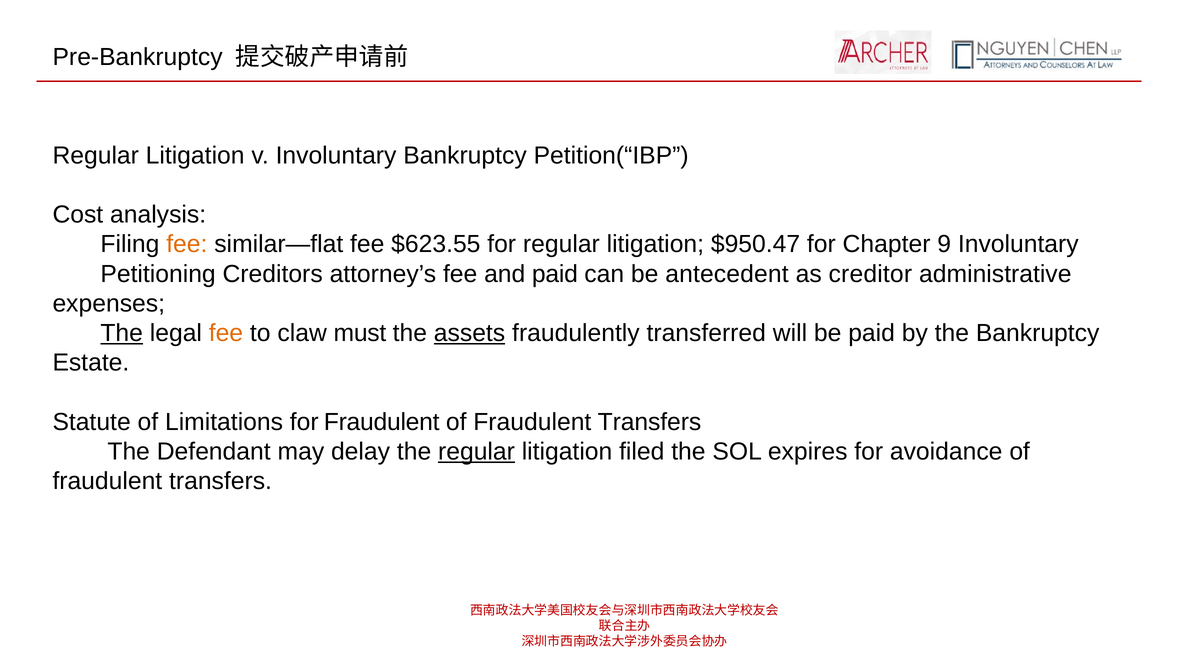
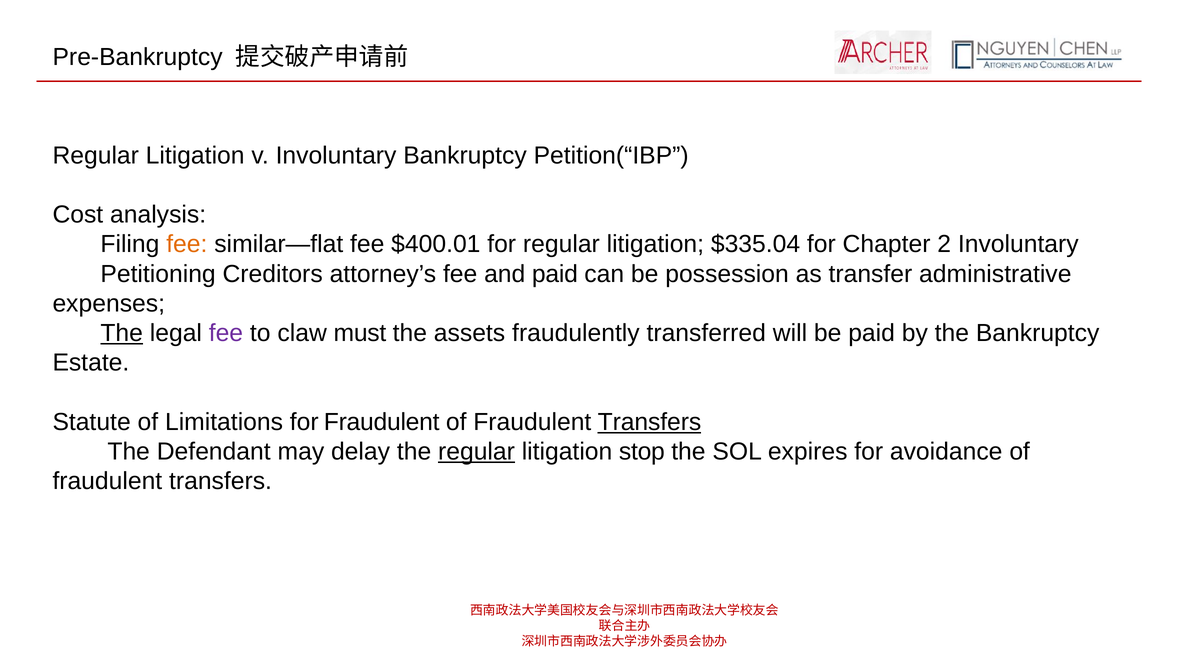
$623.55: $623.55 -> $400.01 (436, 244)
$950.47: $950.47 -> $335.04 (756, 244)
9: 9 -> 2 (944, 244)
antecedent: antecedent -> possession (727, 274)
creditor: creditor -> transfer (870, 274)
fee colour: orange -> purple (226, 333)
assets underline: present -> none (470, 333)
Transfers underline: none -> present (649, 422)
filed: filed -> stop (642, 452)
